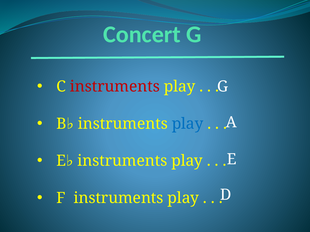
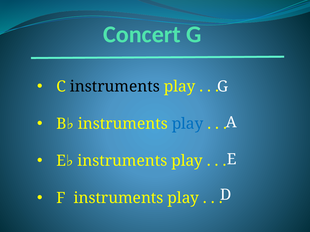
instruments colour: red -> black (115, 87)
